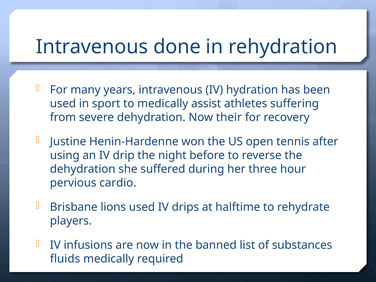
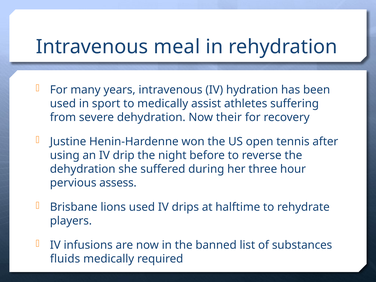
done: done -> meal (177, 47)
cardio: cardio -> assess (118, 183)
